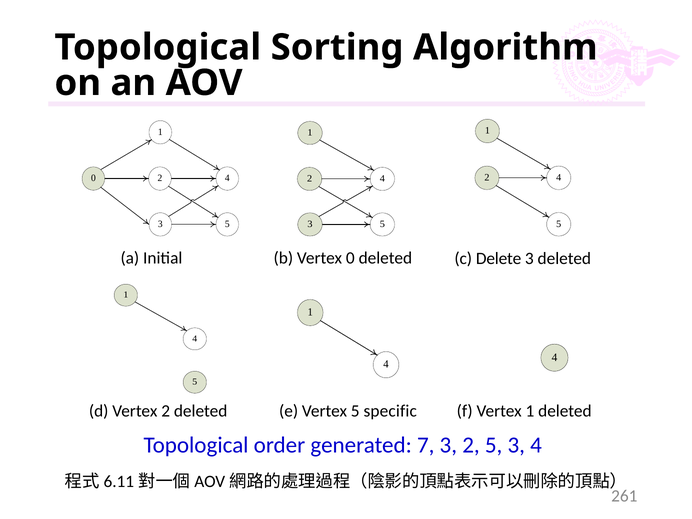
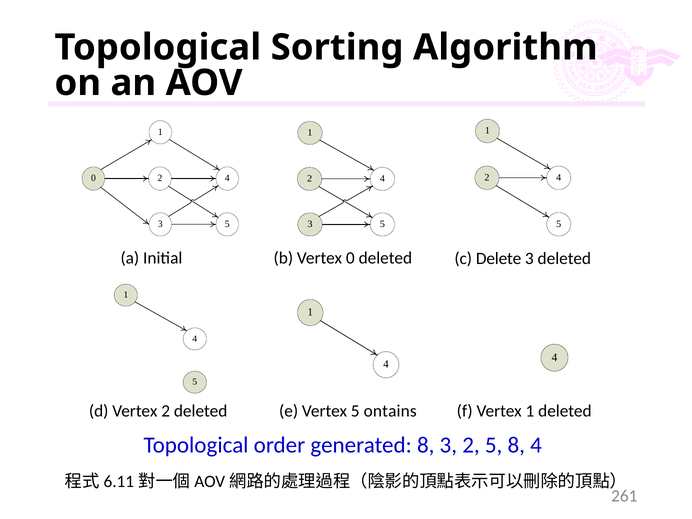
specific: specific -> ontains (390, 411)
generated 7: 7 -> 8 (426, 445)
5 3: 3 -> 8 (516, 445)
